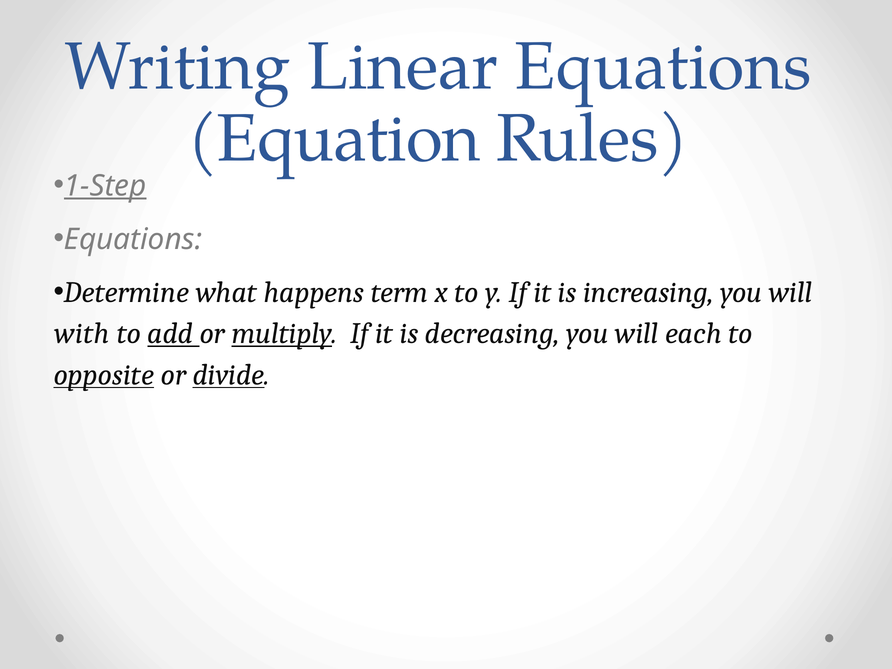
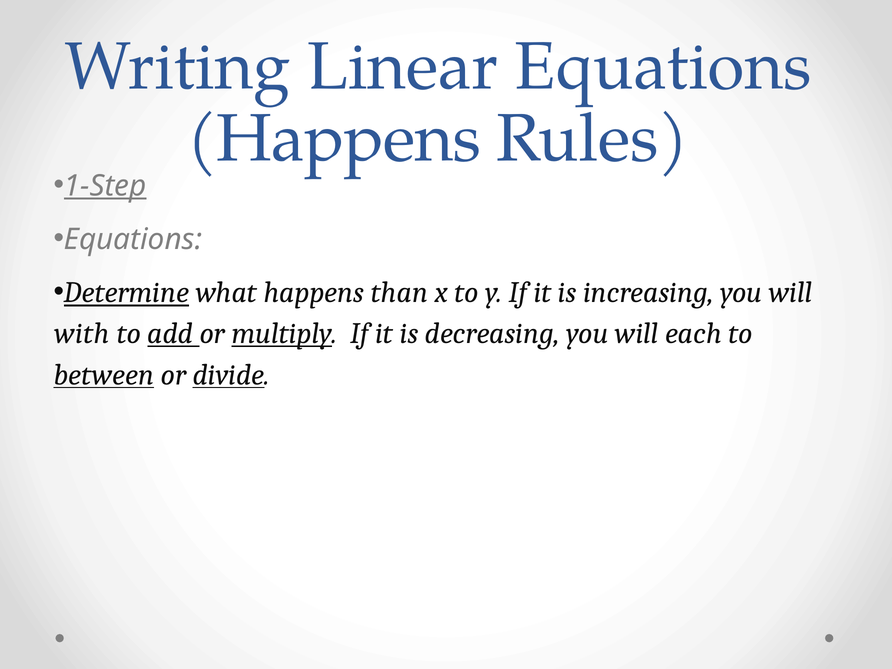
Equation: Equation -> Happens (334, 138)
Determine underline: none -> present (126, 293)
term: term -> than (399, 293)
opposite: opposite -> between (104, 375)
